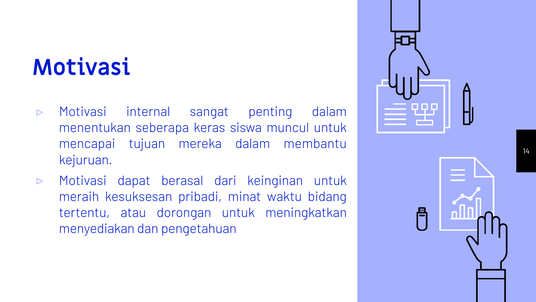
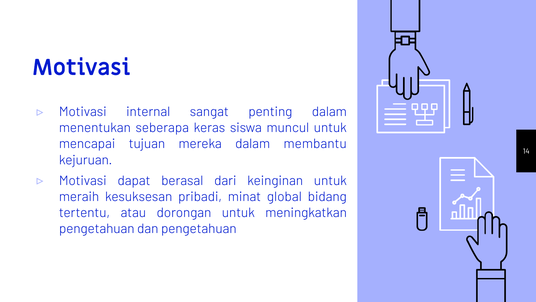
waktu: waktu -> global (284, 196)
menyediakan: menyediakan -> pengetahuan (97, 229)
